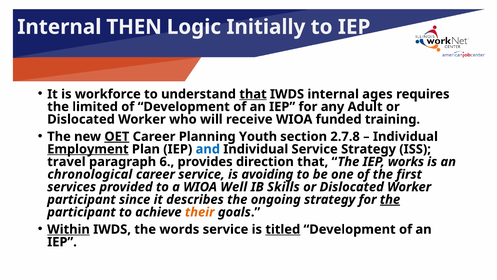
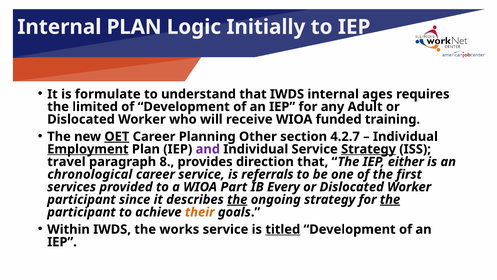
Internal THEN: THEN -> PLAN (134, 27)
workforce: workforce -> formulate (108, 94)
that underline: present -> none (253, 94)
Youth: Youth -> Other (258, 136)
2.7.8: 2.7.8 -> 4.2.7 (345, 136)
and colour: blue -> purple (208, 149)
Strategy underline: none -> present (369, 149)
6: 6 -> 8 (167, 162)
works: works -> either (406, 162)
avoiding: avoiding -> referrals (267, 174)
Well: Well -> Part (234, 187)
Skills: Skills -> Every (283, 187)
the underline: none -> present (237, 199)
Within underline: present -> none (69, 229)
words: words -> works (179, 229)
